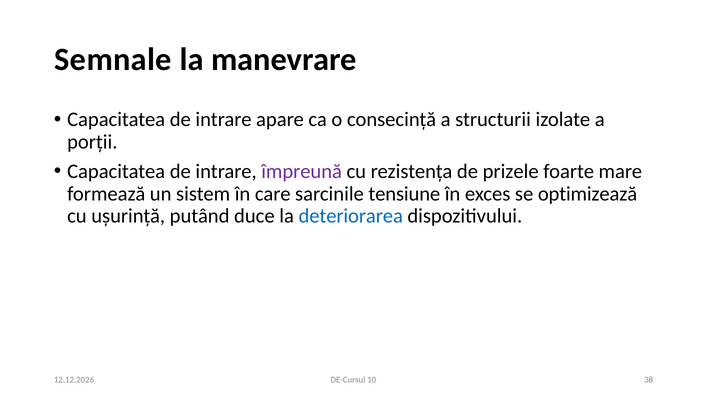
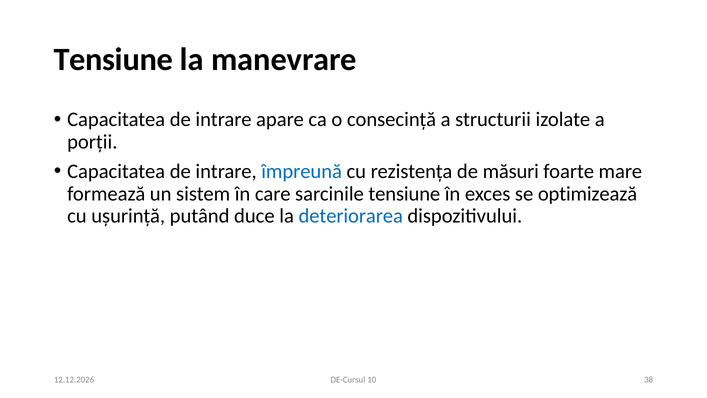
Semnale: Semnale -> Tensiune (113, 59)
împreună colour: purple -> blue (302, 171)
prizele: prizele -> măsuri (511, 171)
